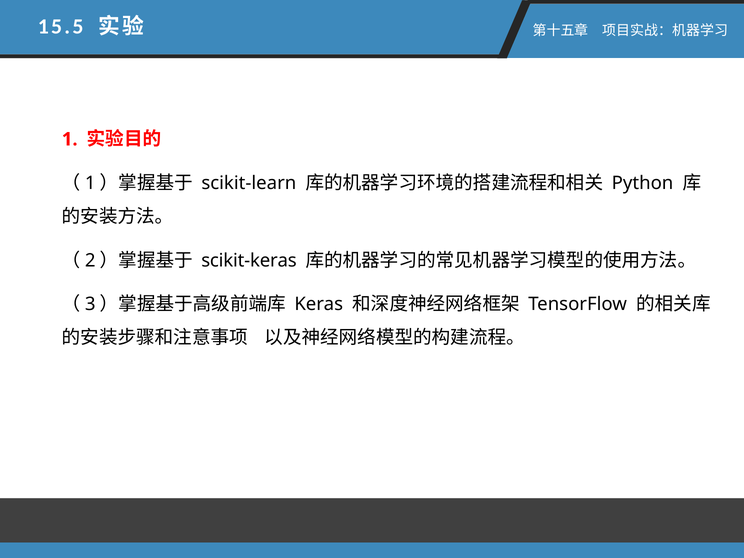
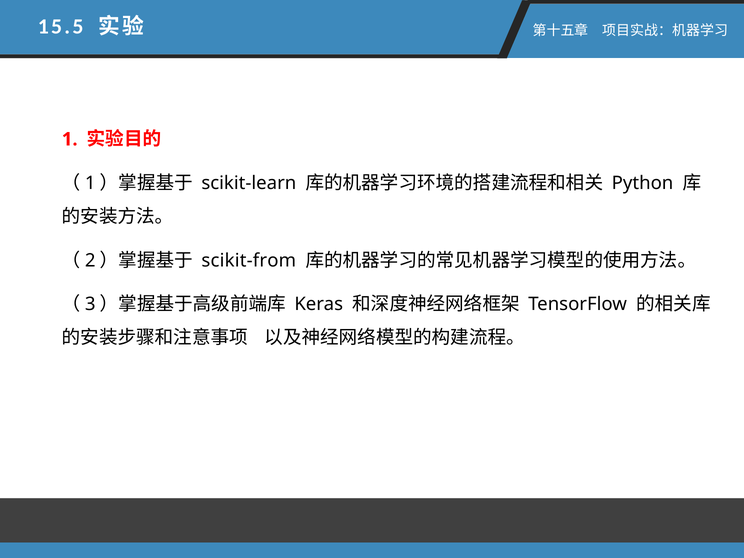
scikit-keras: scikit-keras -> scikit-from (249, 260)
